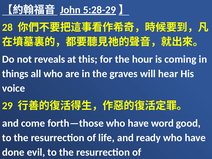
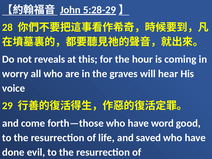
things: things -> worry (15, 74)
ready: ready -> saved (148, 138)
